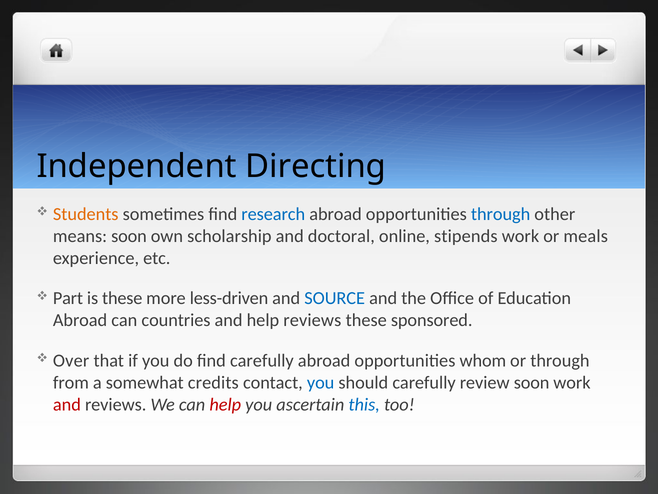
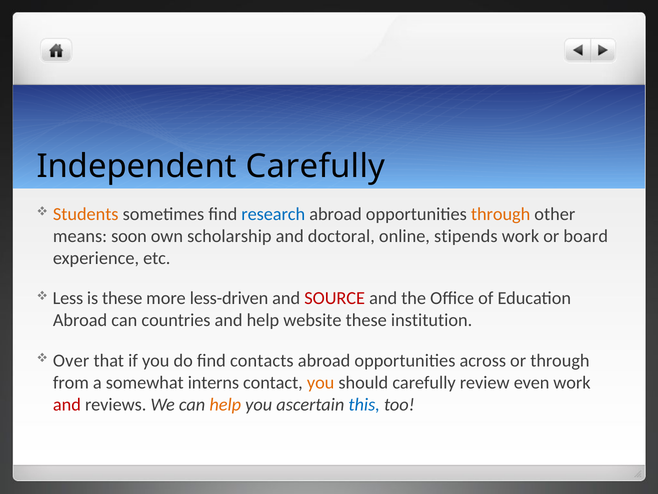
Independent Directing: Directing -> Carefully (316, 166)
through colour: blue -> orange (501, 214)
meals: meals -> board (586, 236)
Part: Part -> Less (68, 298)
SOURCE colour: blue -> red (335, 298)
help reviews: reviews -> website (312, 320)
sponsored: sponsored -> institution (432, 320)
find carefully: carefully -> contacts (262, 360)
whom: whom -> across (483, 360)
credits: credits -> interns (213, 382)
you colour: blue -> orange (321, 382)
review soon: soon -> even (532, 382)
help colour: red -> orange (225, 404)
